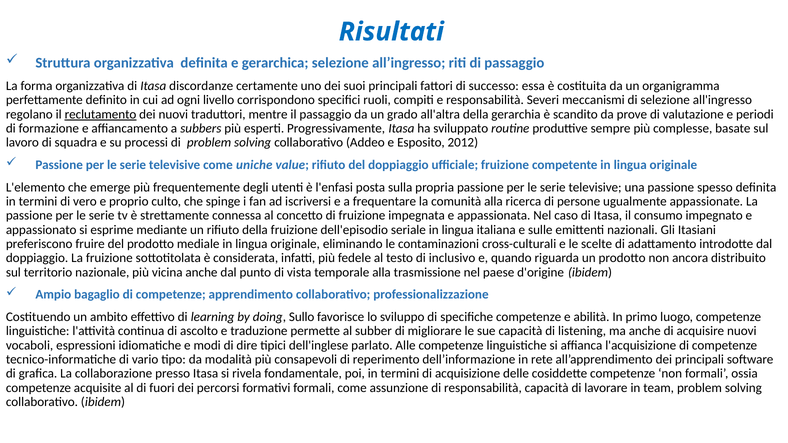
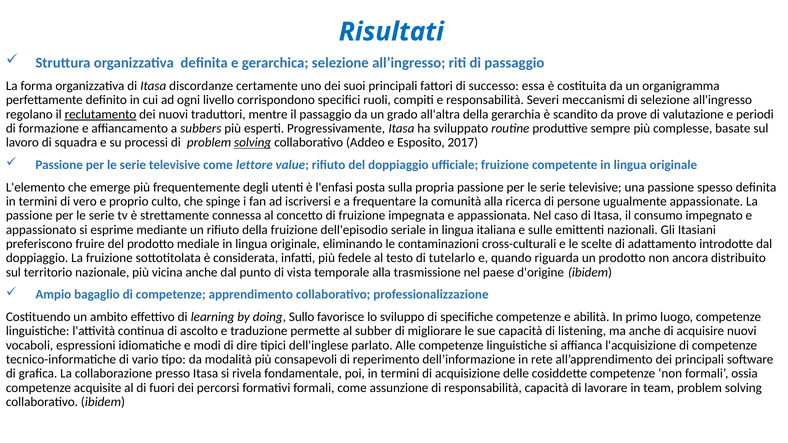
solving underline: none -> present (253, 143)
2012: 2012 -> 2017 (463, 143)
uniche: uniche -> lettore (254, 165)
inclusivo: inclusivo -> tutelarlo (452, 258)
